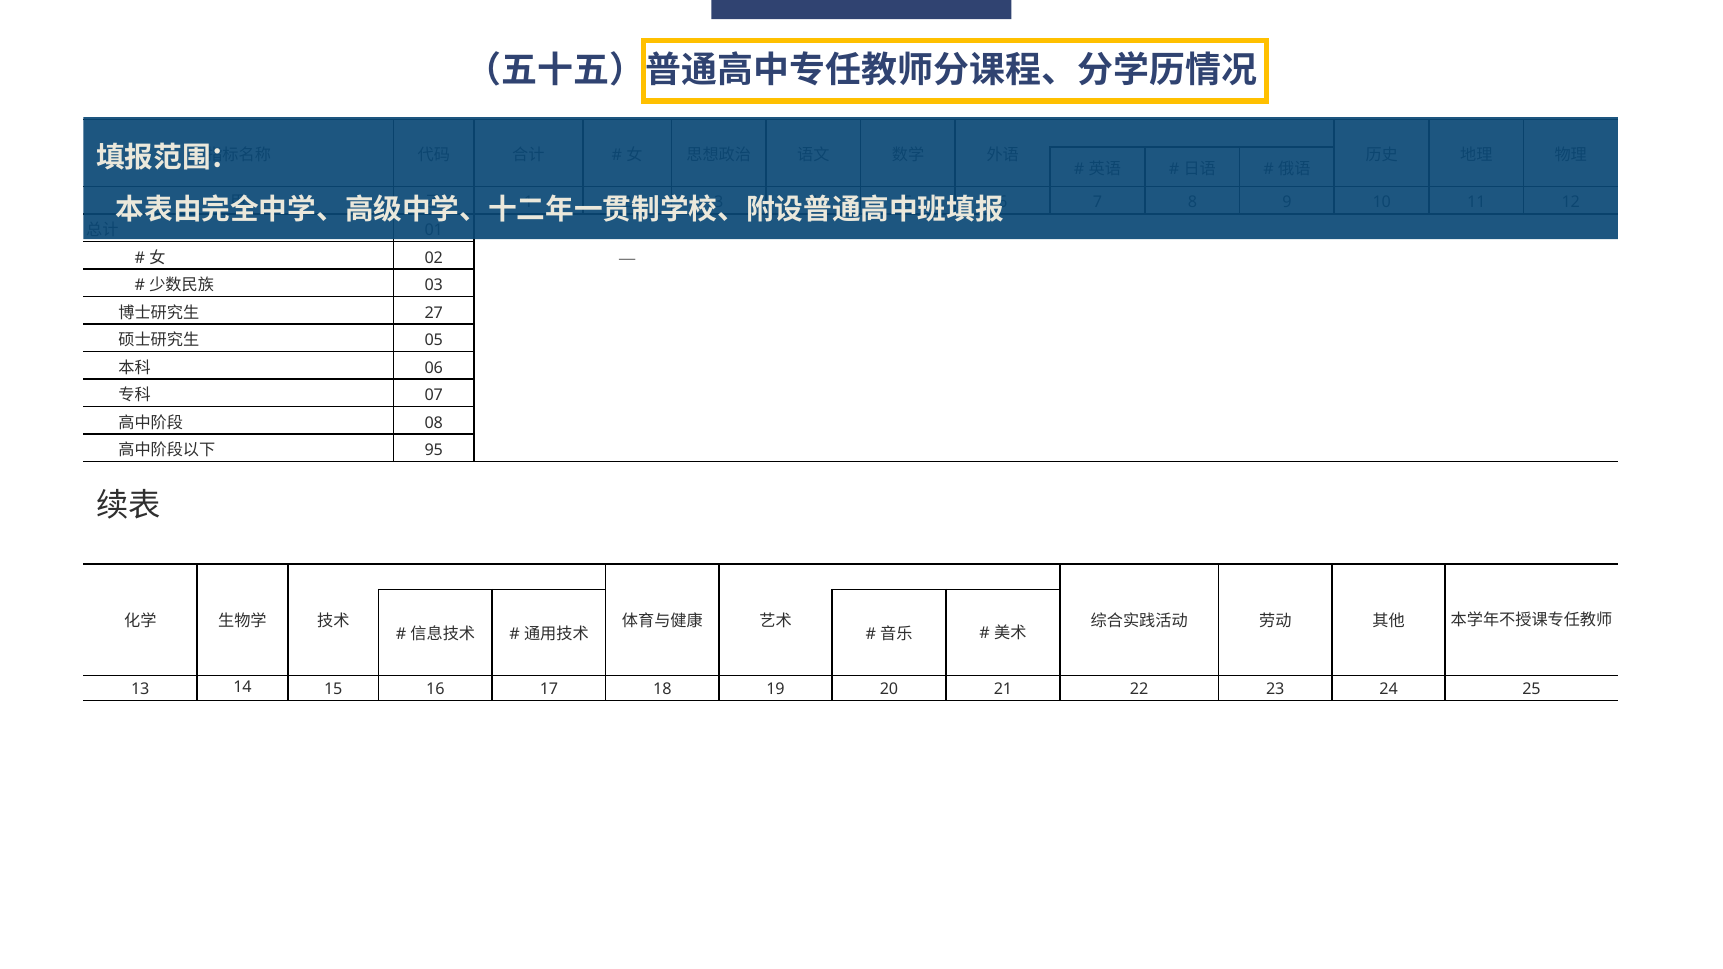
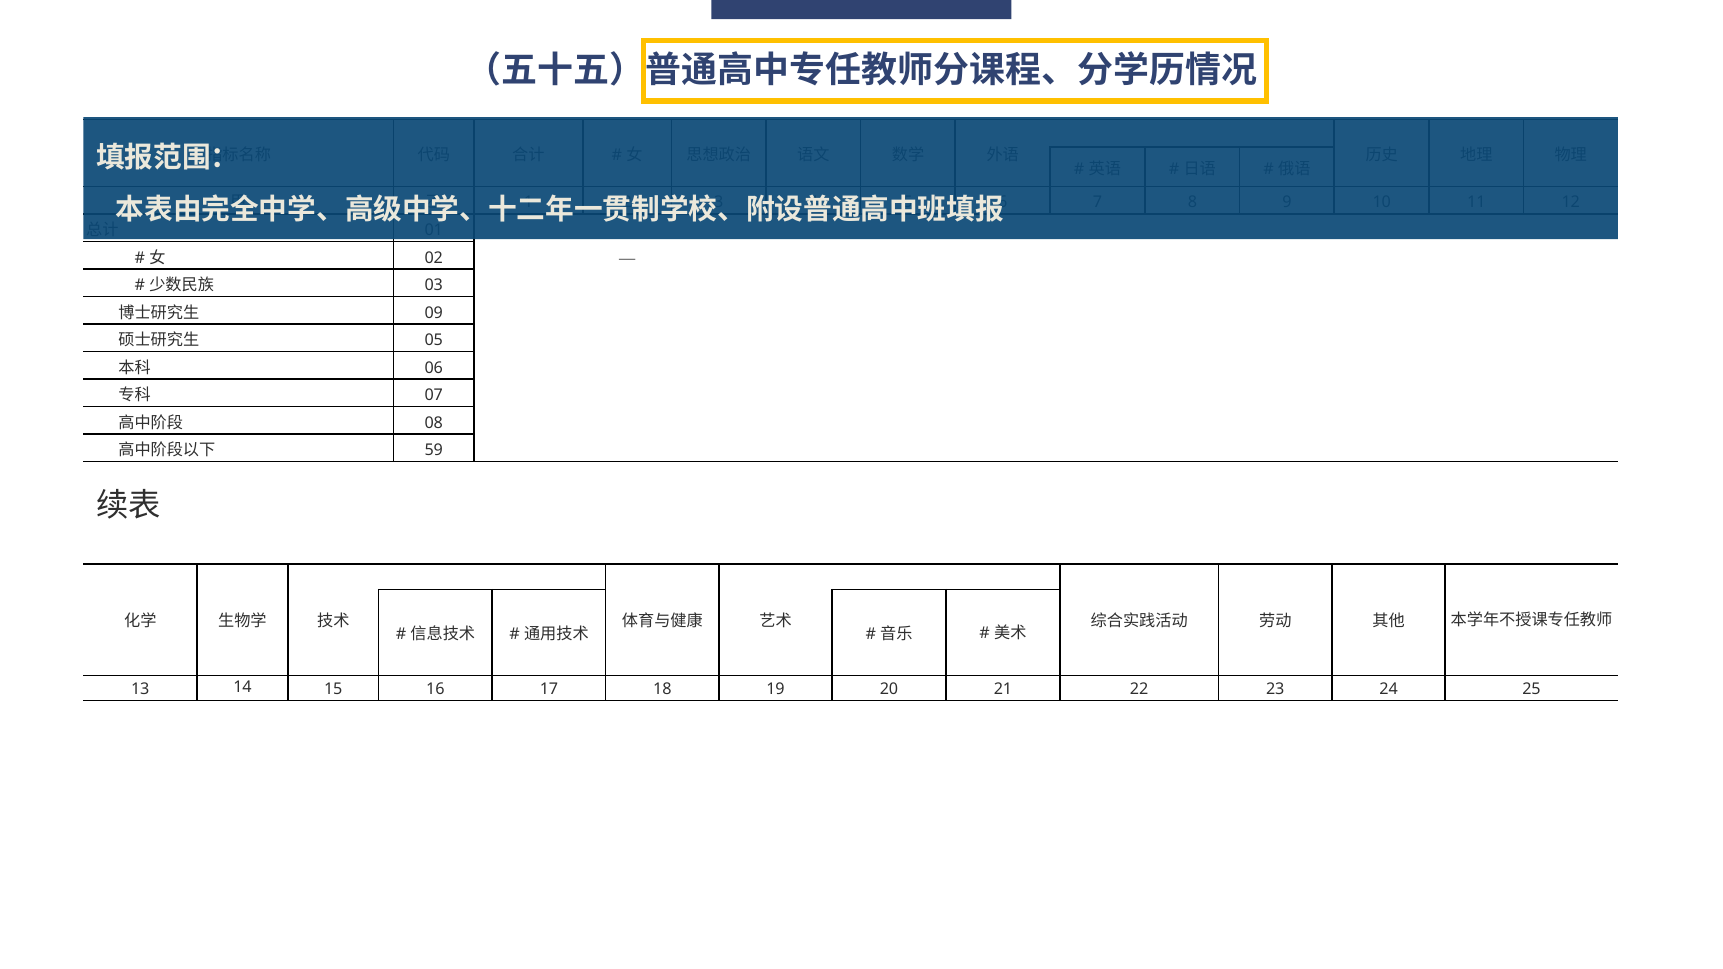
27: 27 -> 09 (434, 313)
95: 95 -> 59 (434, 450)
